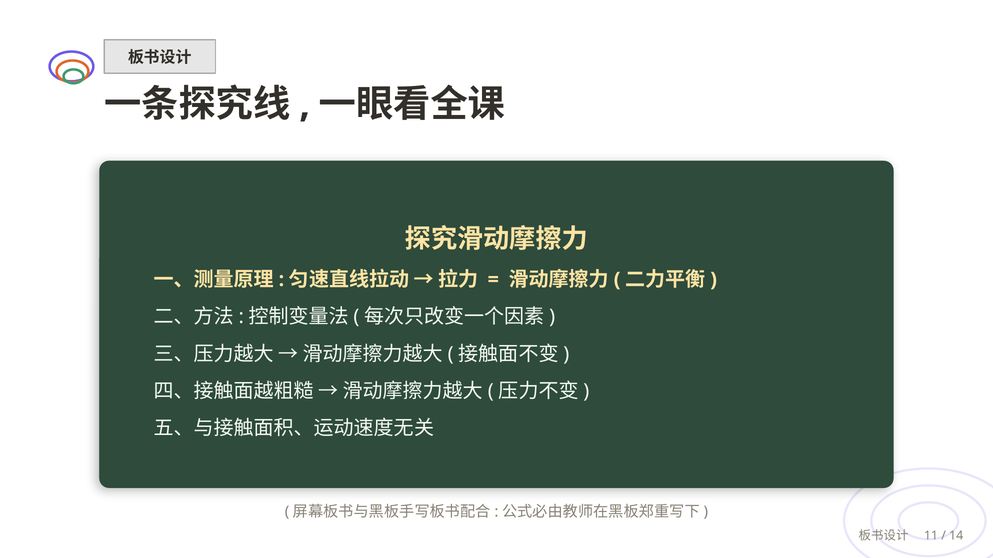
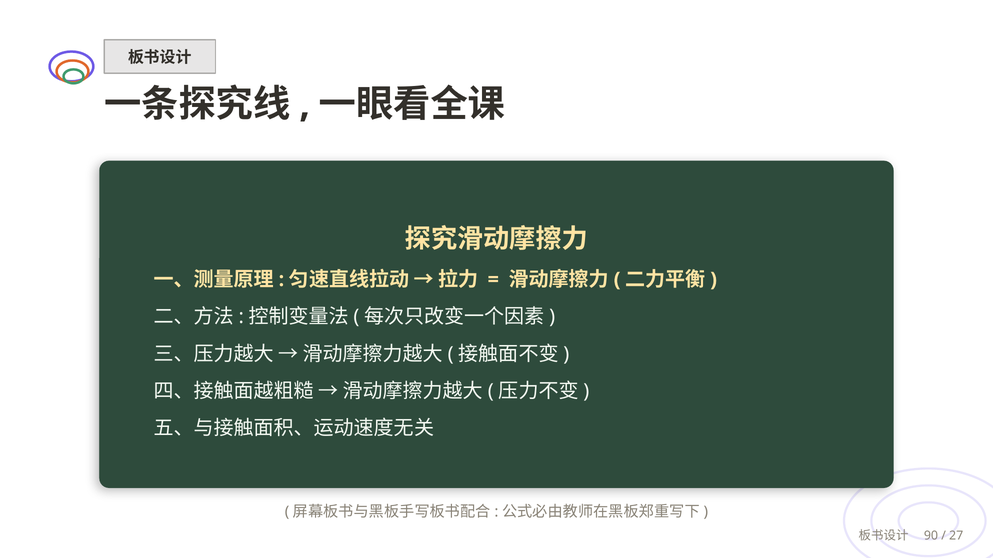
11: 11 -> 90 (931, 536)
14: 14 -> 27 (956, 536)
